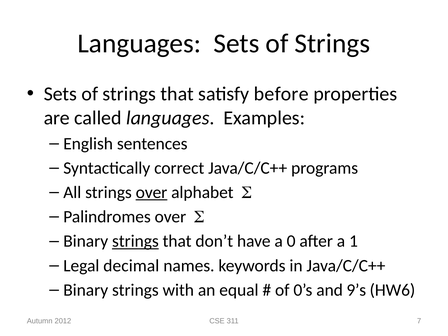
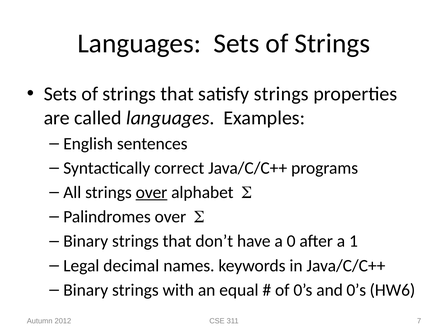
satisfy before: before -> strings (281, 94)
strings underline: present -> none (135, 241)
and 9’s: 9’s -> 0’s (356, 290)
